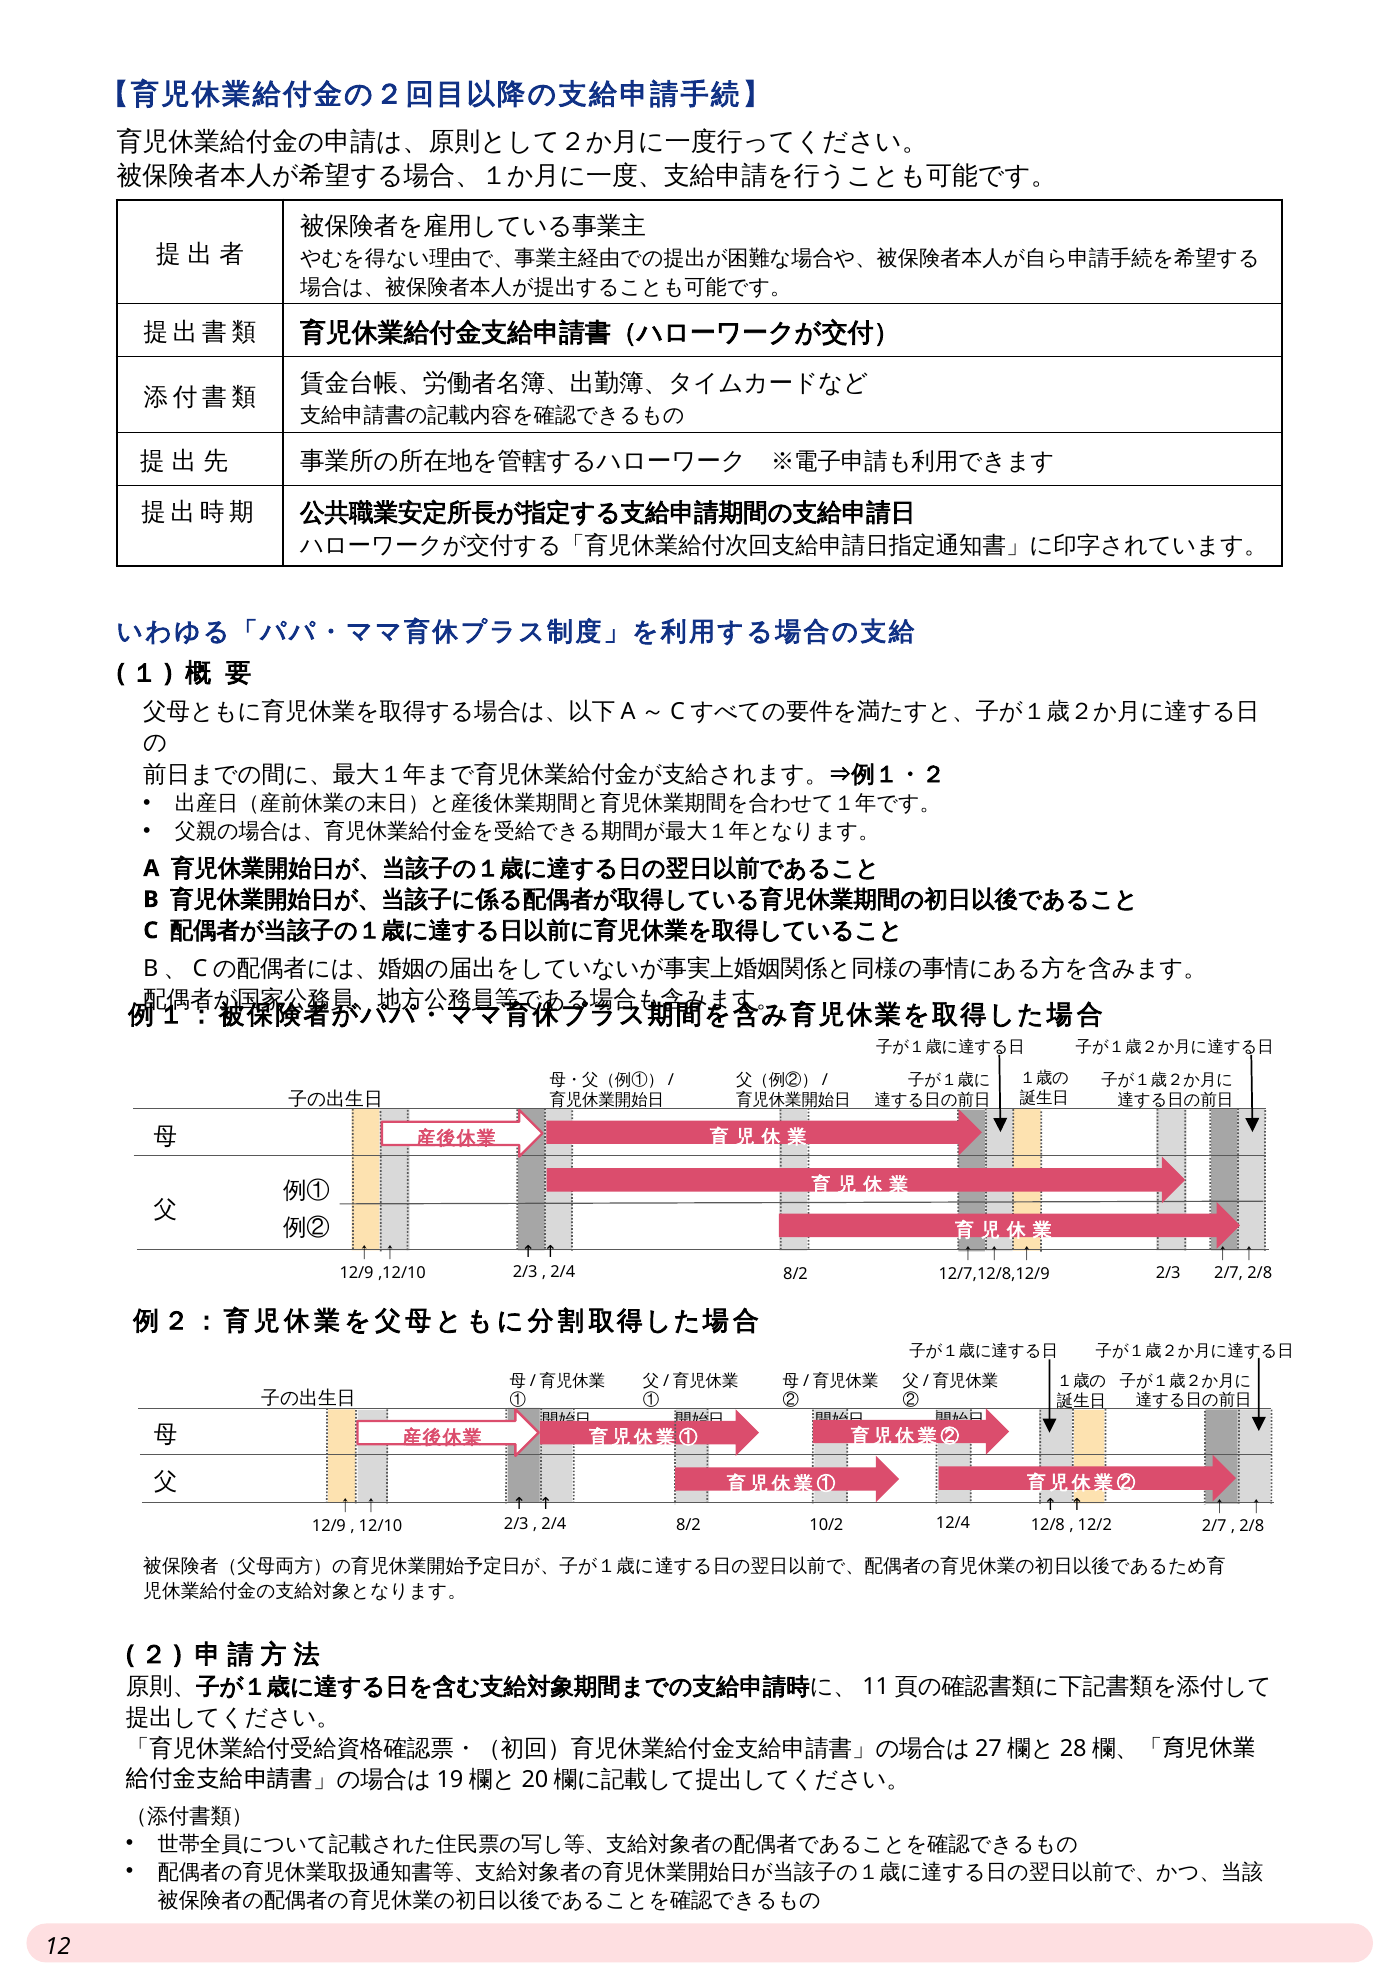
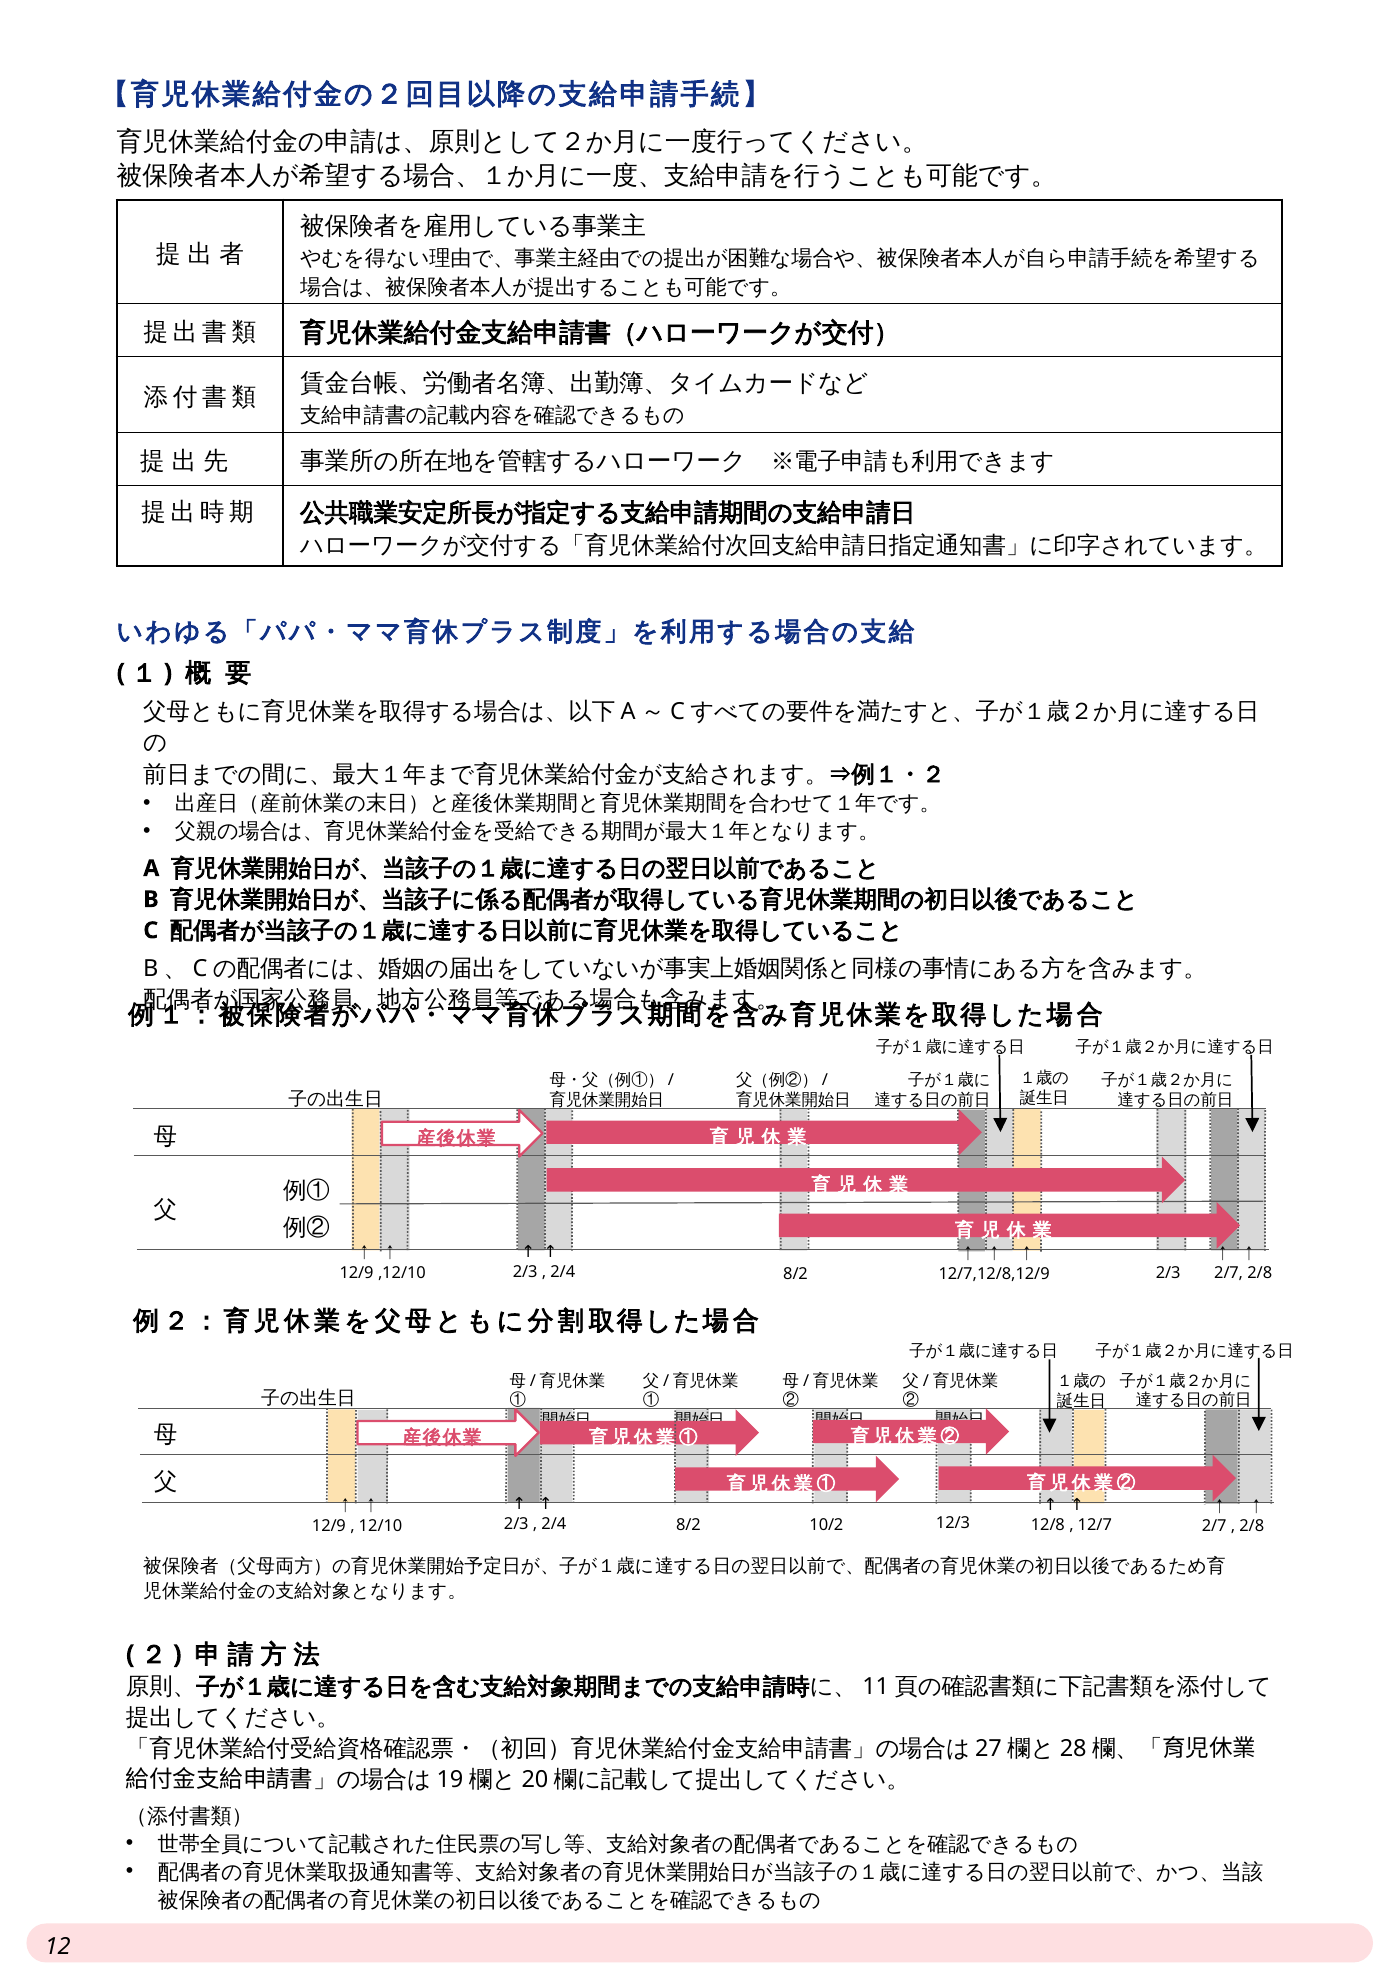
12/4: 12/4 -> 12/3 (953, 1523)
12/2: 12/2 -> 12/7 (1095, 1525)
